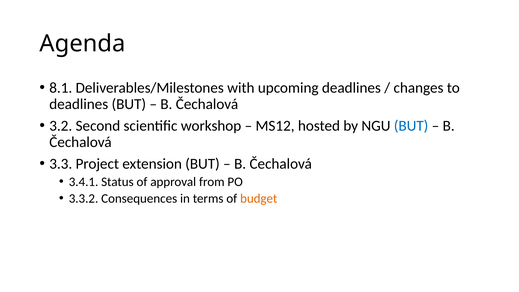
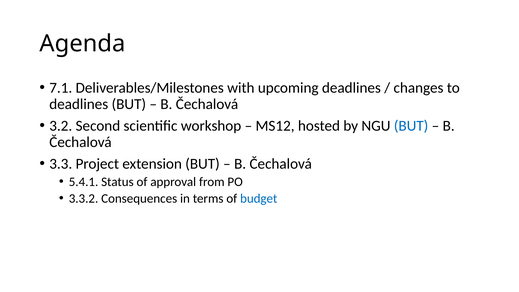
8.1: 8.1 -> 7.1 (61, 88)
3.4.1: 3.4.1 -> 5.4.1 (84, 182)
budget colour: orange -> blue (259, 198)
